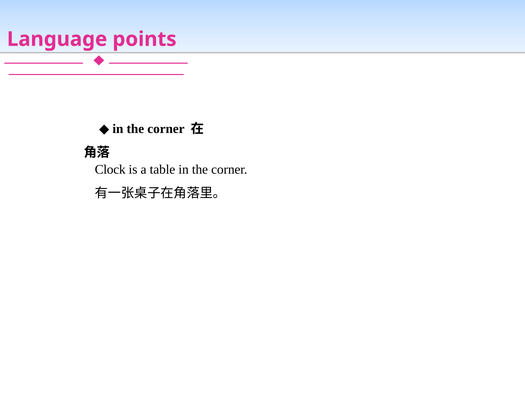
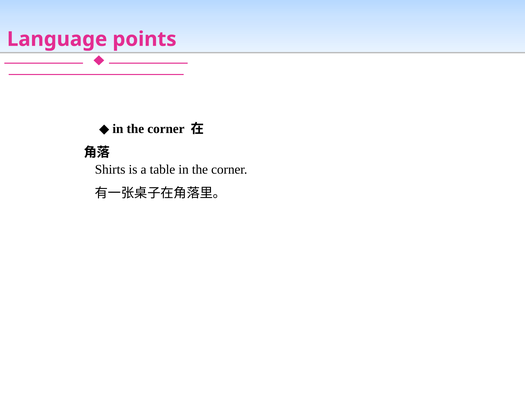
Clock: Clock -> Shirts (110, 169)
